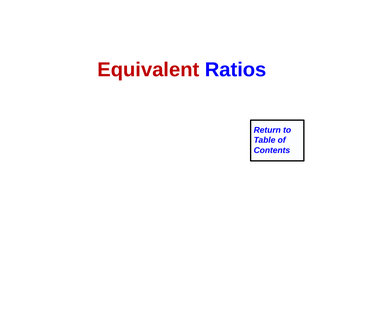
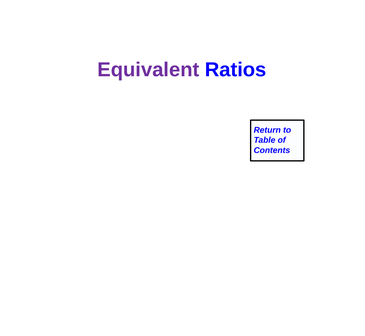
Equivalent colour: red -> purple (148, 70)
